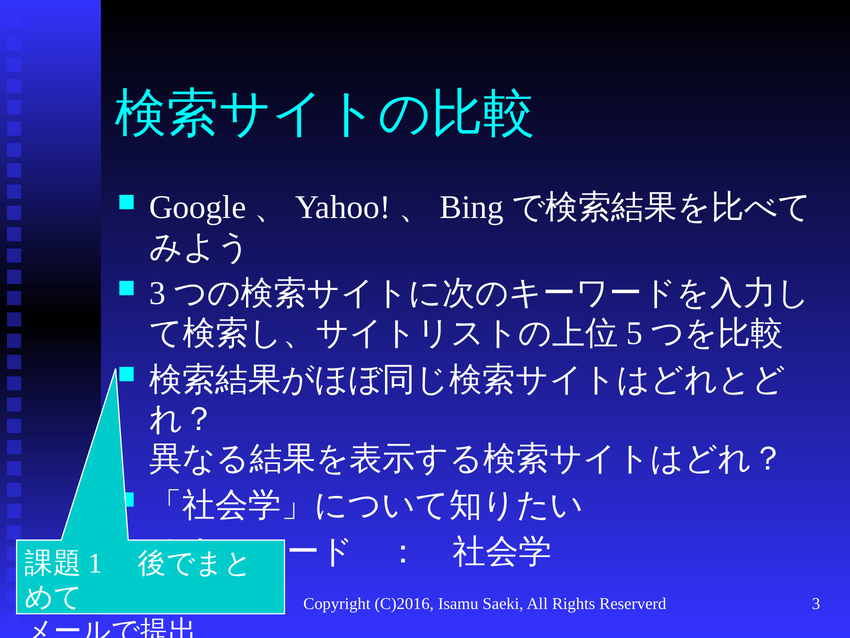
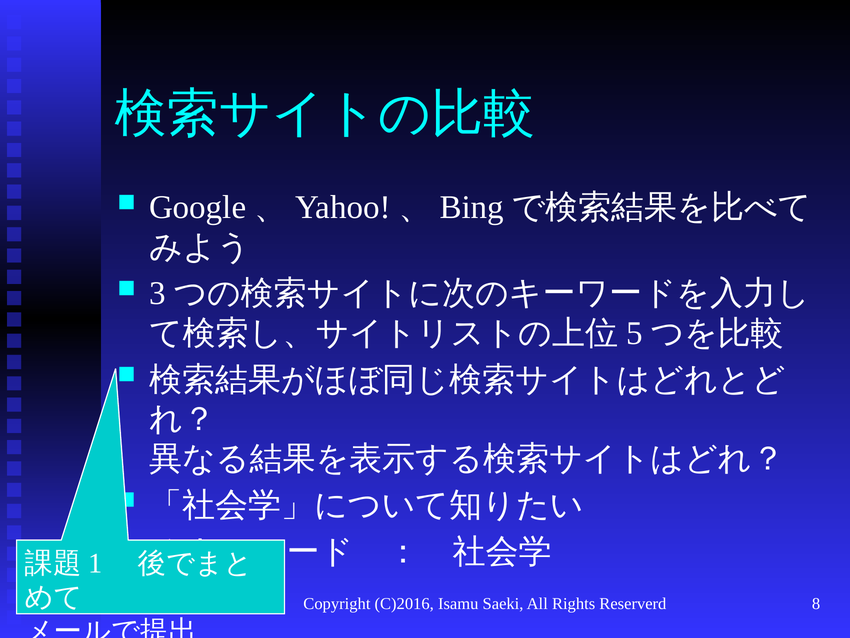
Reserverd 3: 3 -> 8 (816, 603)
